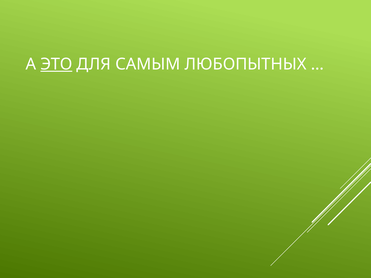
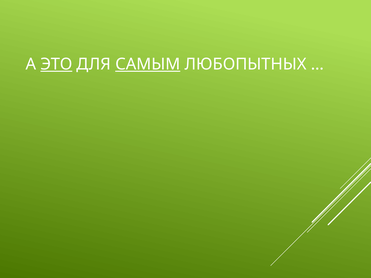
САМЫМ underline: none -> present (148, 64)
